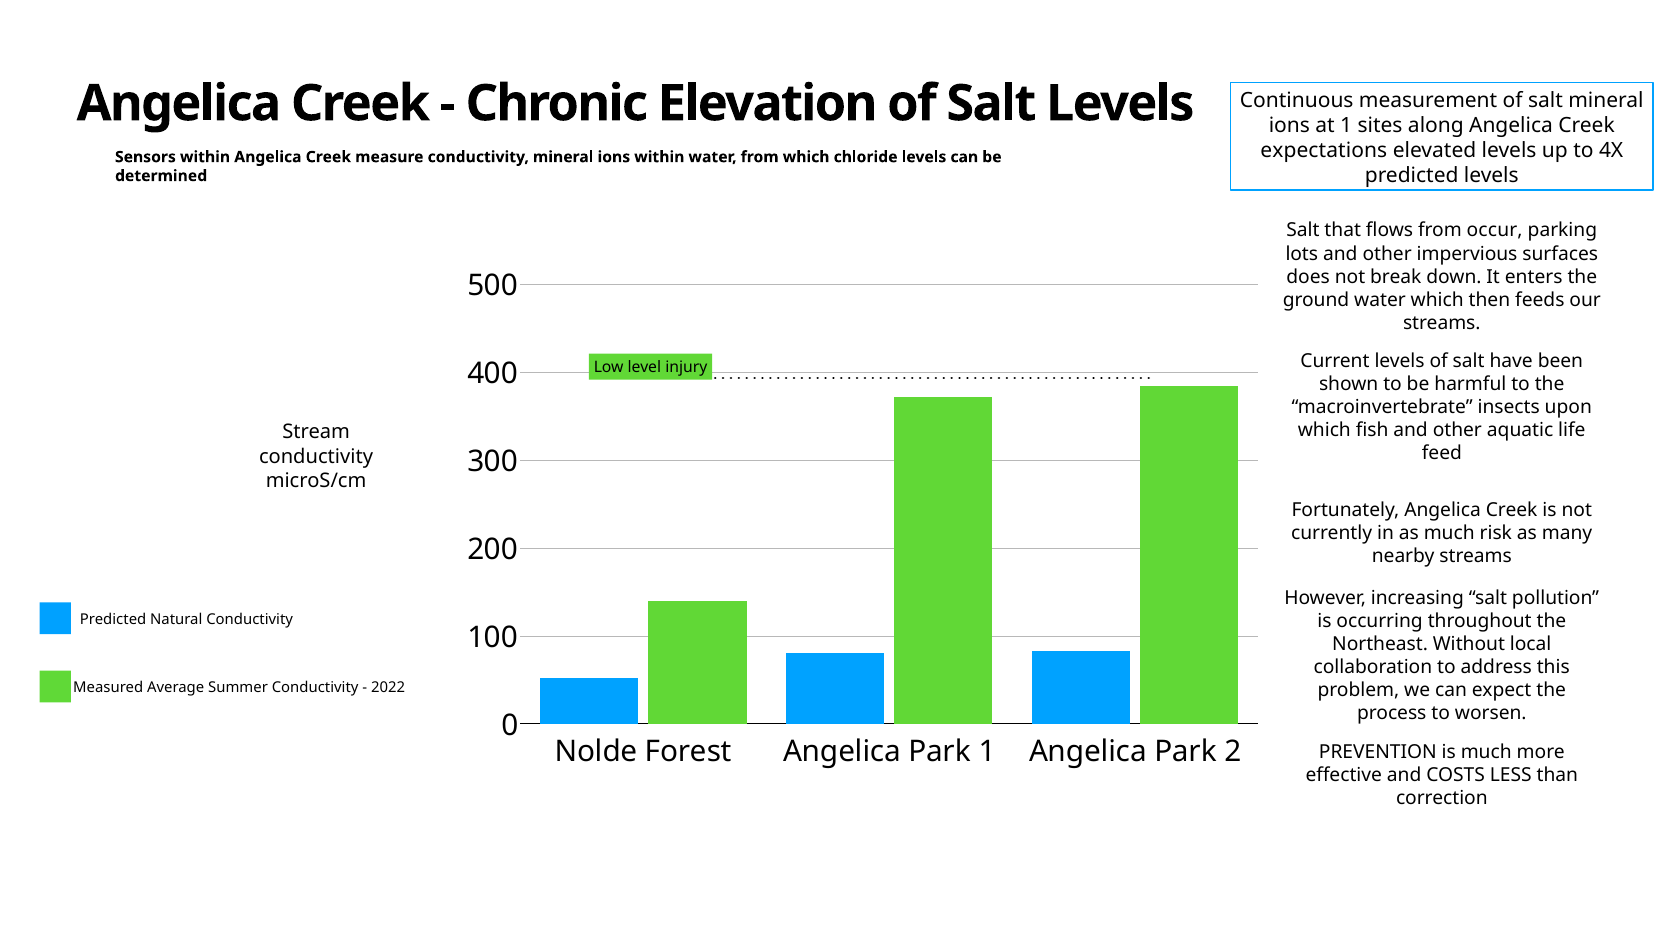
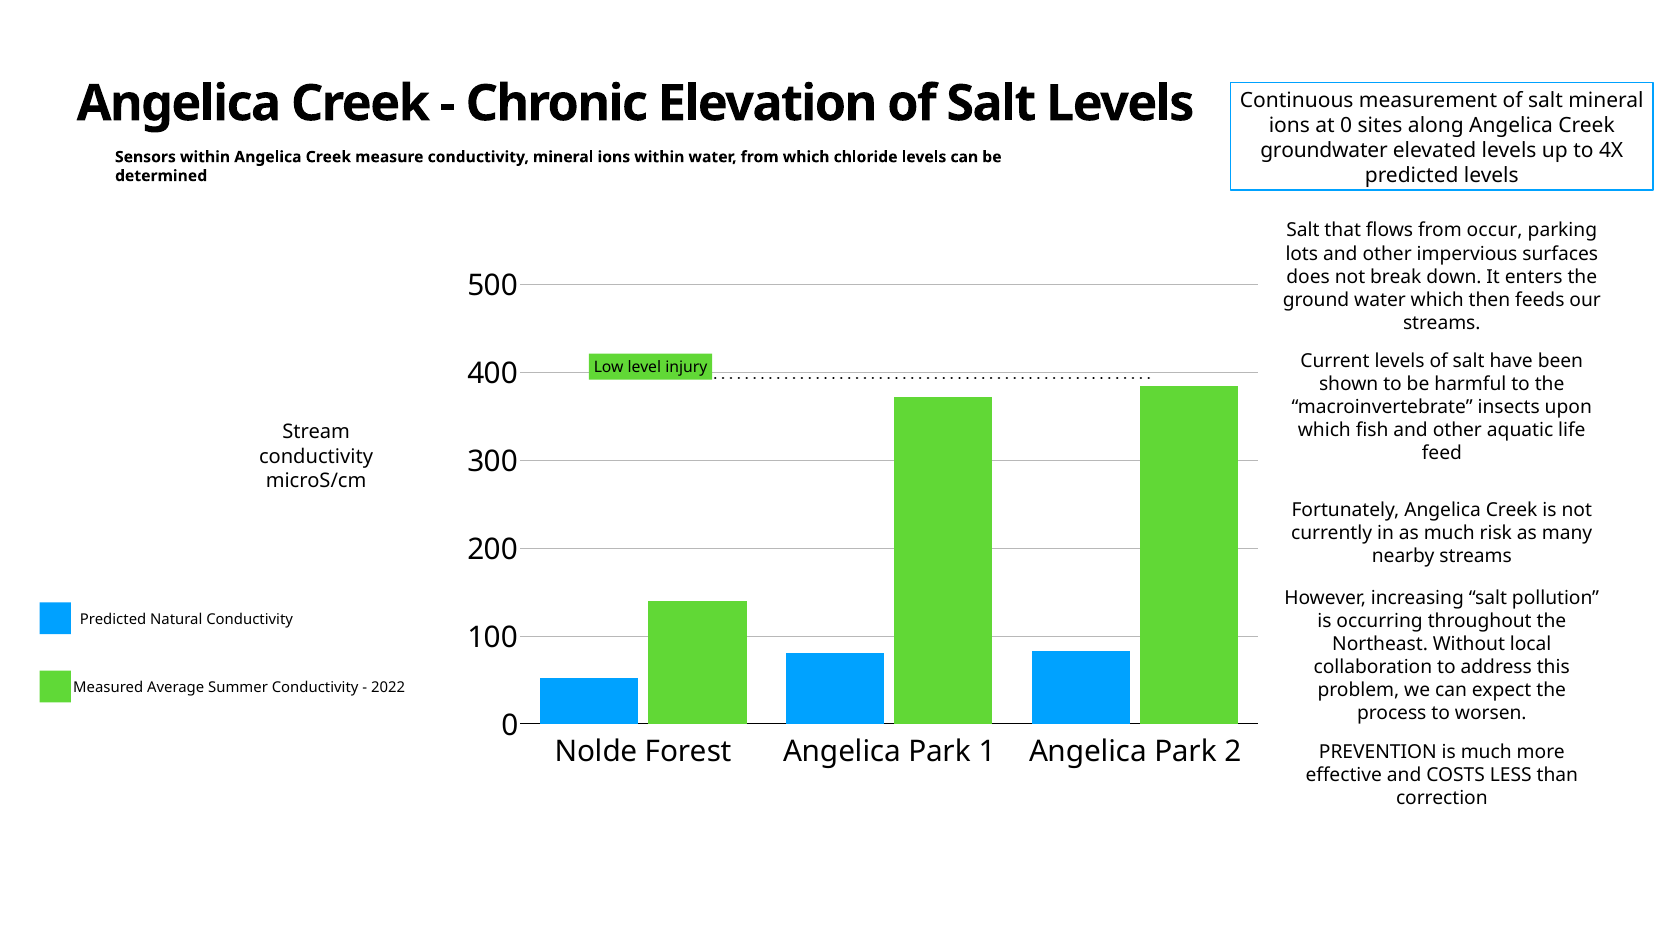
at 1: 1 -> 0 (1346, 125)
expectations: expectations -> groundwater (1324, 150)
